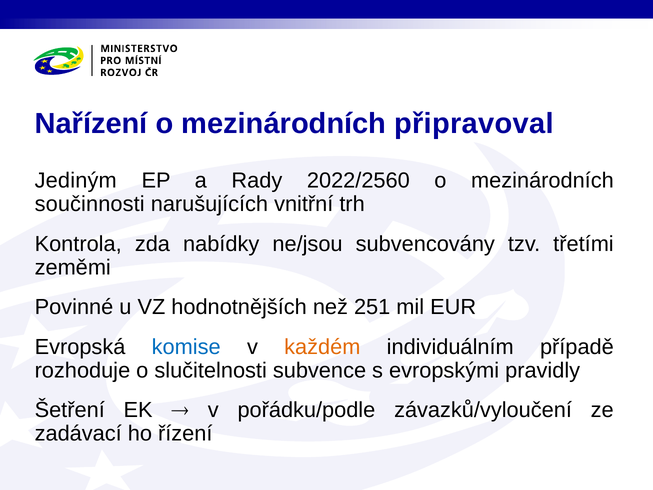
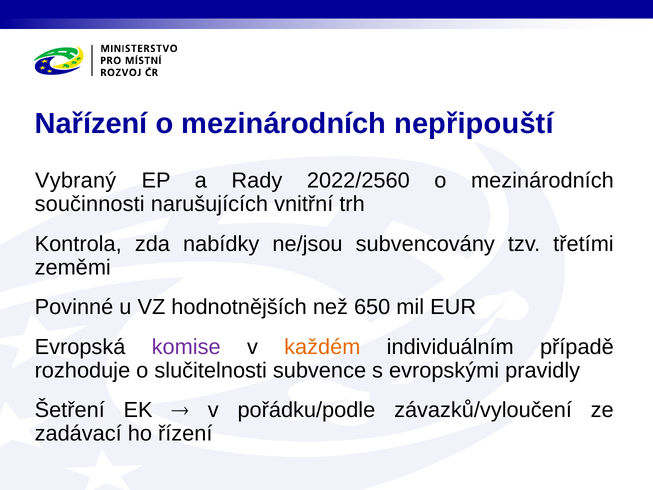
připravoval: připravoval -> nepřipouští (474, 124)
Jediným: Jediným -> Vybraný (76, 180)
251: 251 -> 650 (372, 307)
komise colour: blue -> purple (186, 347)
